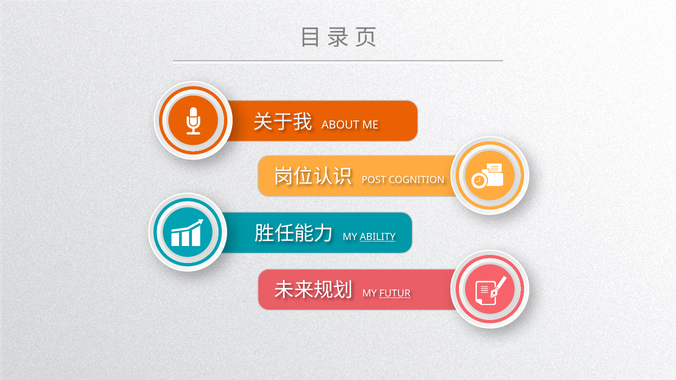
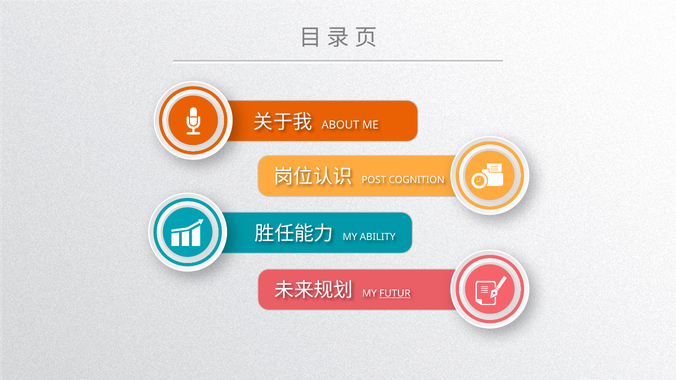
ABILITY underline: present -> none (378, 237)
